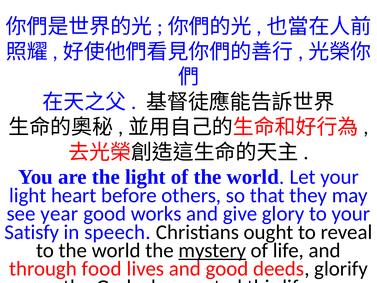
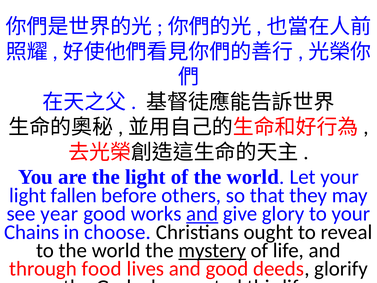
heart: heart -> fallen (74, 195)
and underline: none -> present (202, 214)
Satisfy: Satisfy -> Chains (32, 232)
speech: speech -> choose (118, 232)
